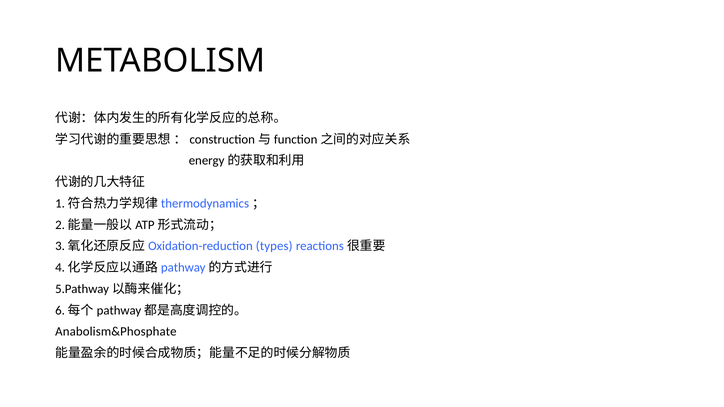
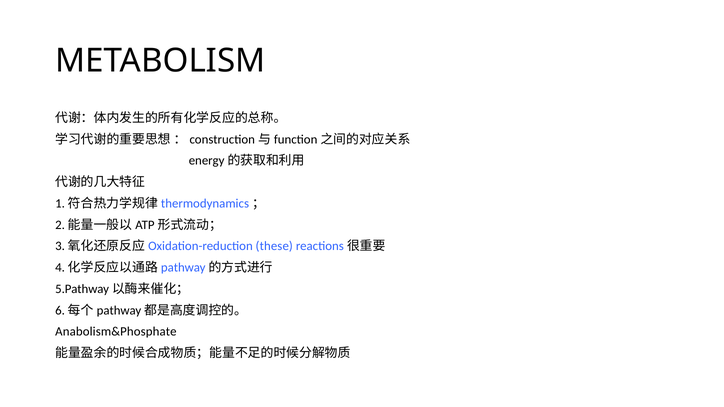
types: types -> these (274, 246)
